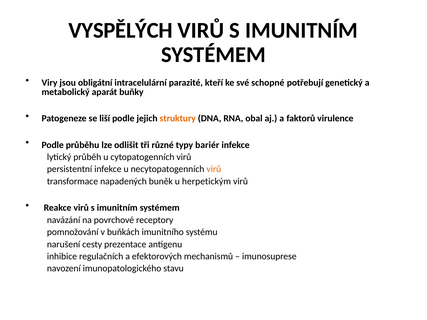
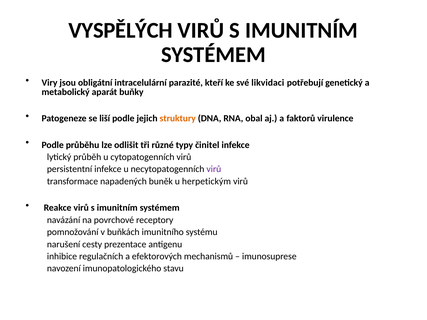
schopné: schopné -> likvidaci (268, 83)
bariér: bariér -> činitel (207, 145)
virů colour: orange -> purple (214, 169)
